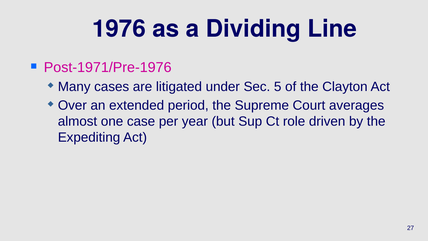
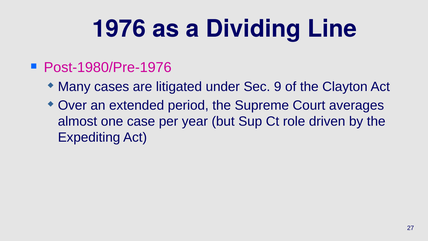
Post-1971/Pre-1976: Post-1971/Pre-1976 -> Post-1980/Pre-1976 (108, 67)
5: 5 -> 9 (278, 87)
